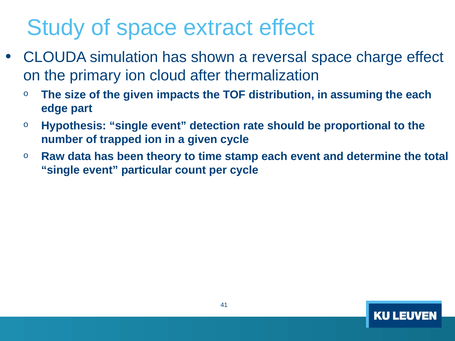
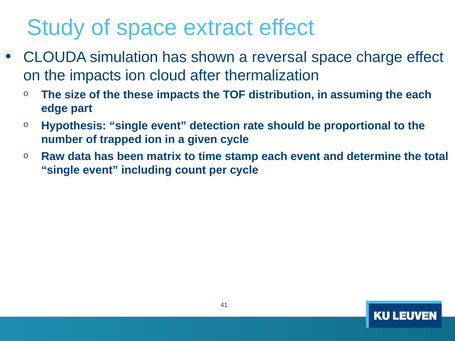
the primary: primary -> impacts (95, 75)
the given: given -> these (138, 95)
theory: theory -> matrix (164, 157)
particular: particular -> including (147, 170)
